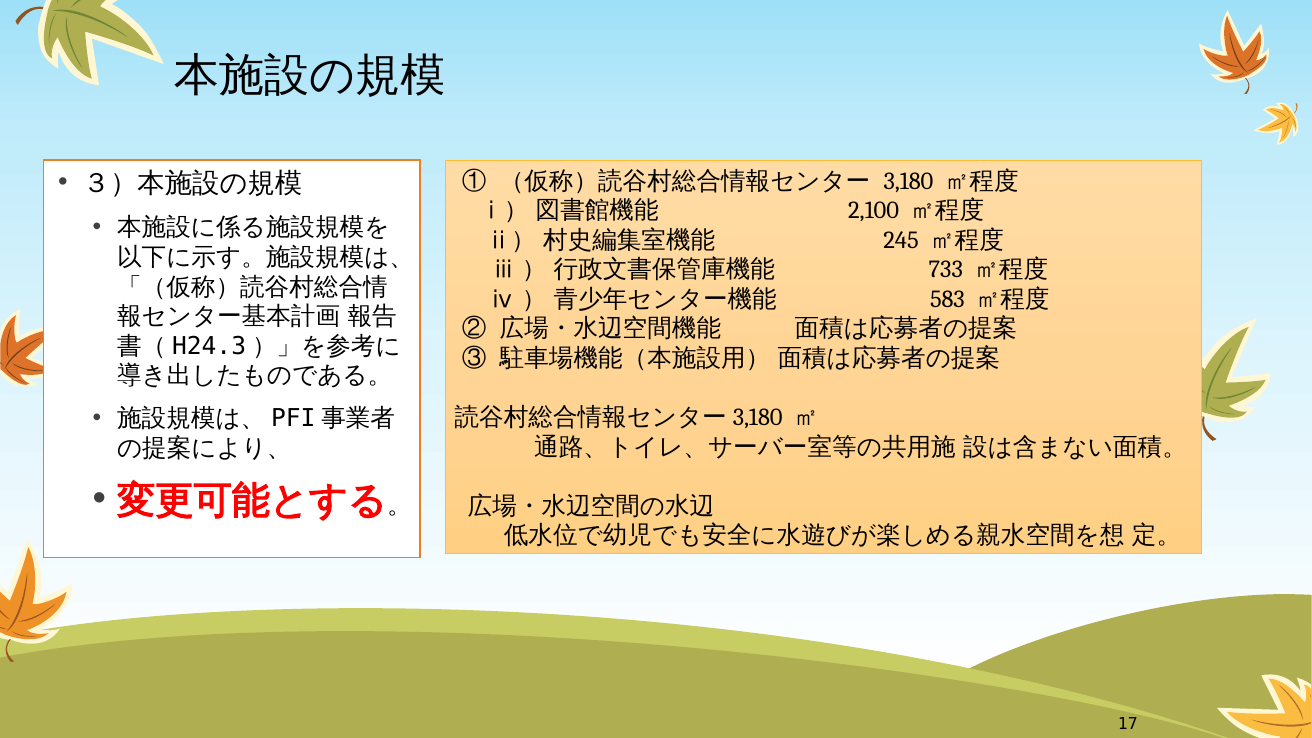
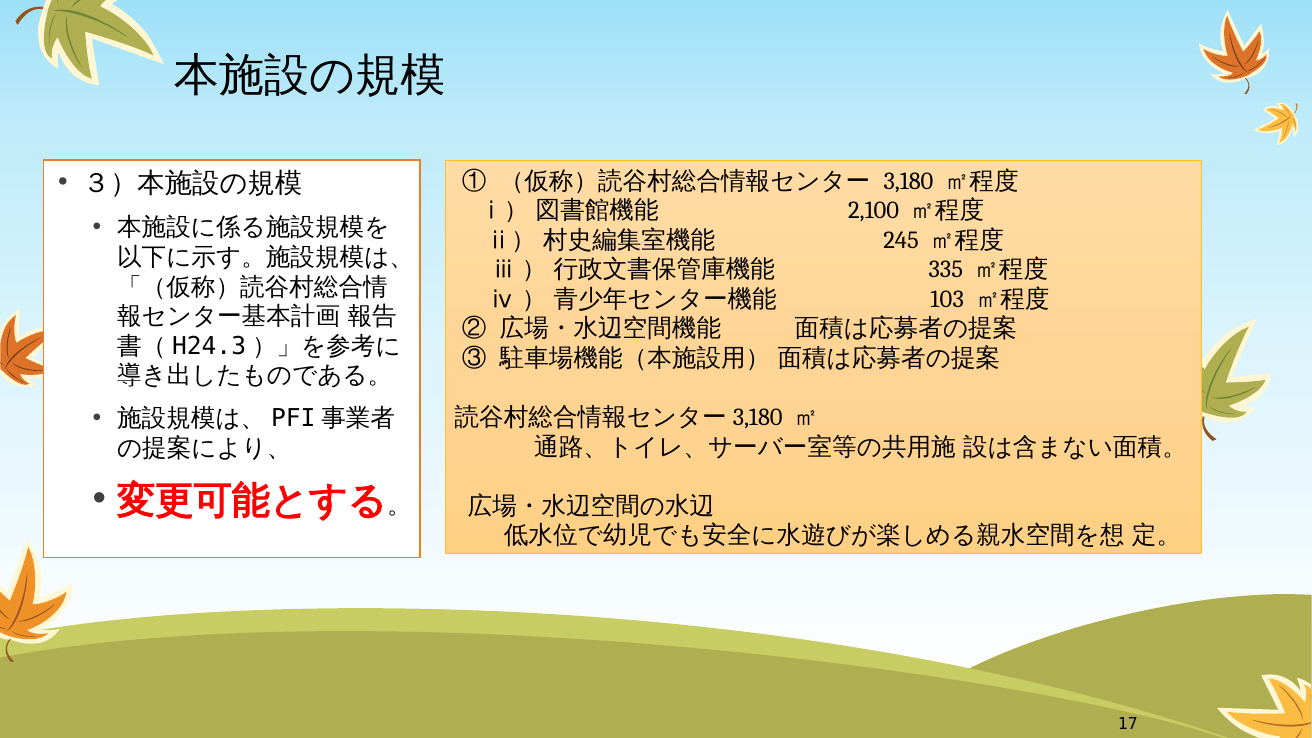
733: 733 -> 335 (946, 270)
583: 583 -> 103 (947, 299)
